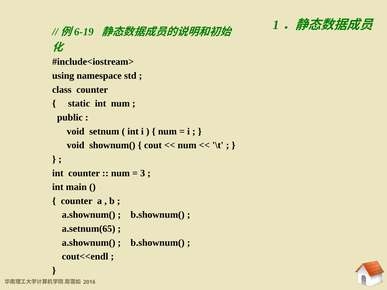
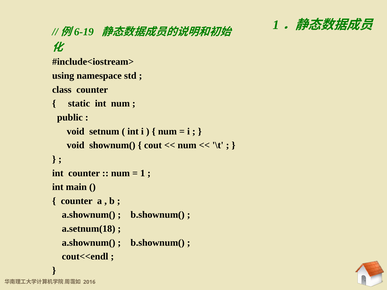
3: 3 -> 1 (143, 173)
a.setnum(65: a.setnum(65 -> a.setnum(18 (89, 229)
